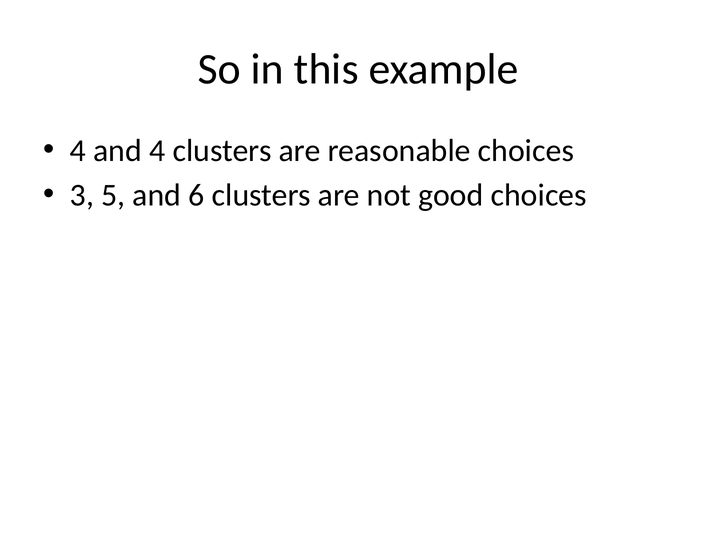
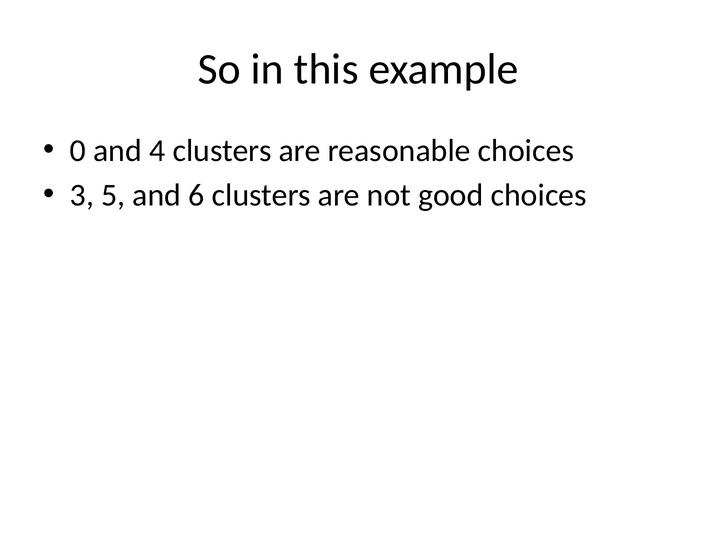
4: 4 -> 0 (78, 150)
